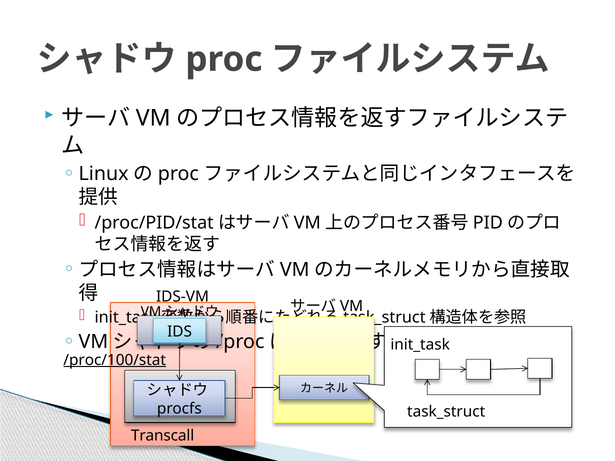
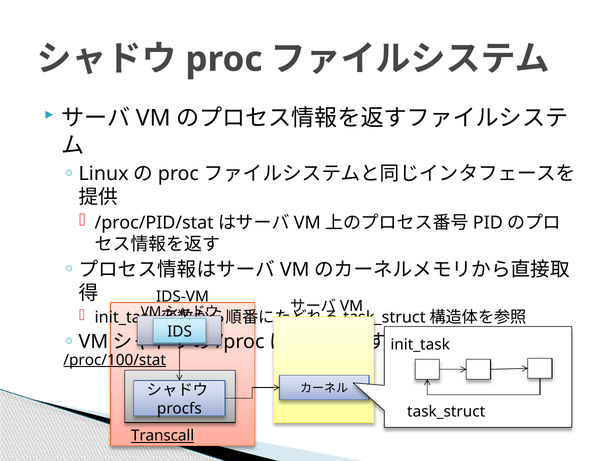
Transcall underline: none -> present (163, 436)
